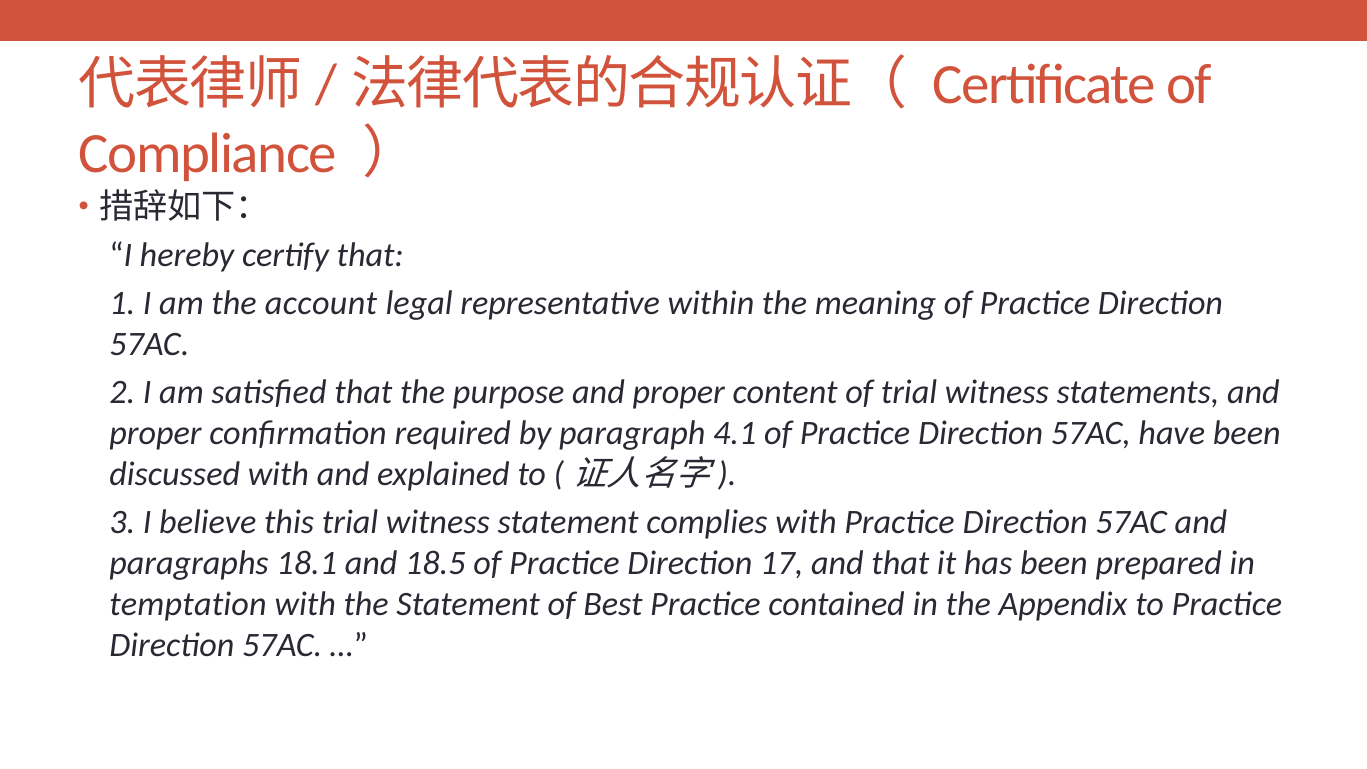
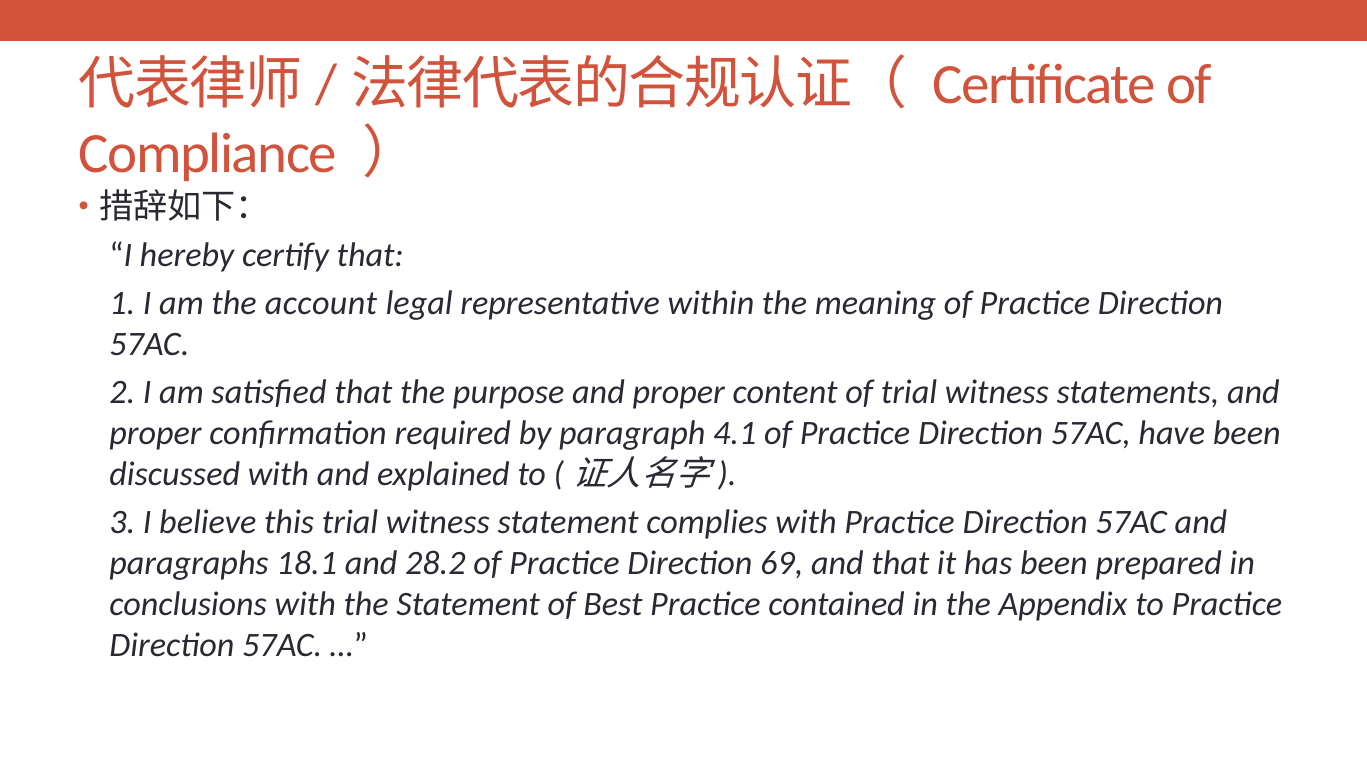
18.5: 18.5 -> 28.2 (435, 563)
17: 17 -> 69 (782, 563)
temptation: temptation -> conclusions (188, 604)
